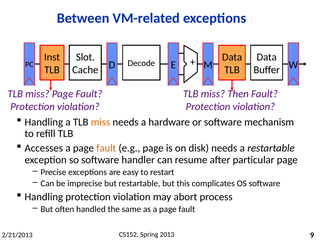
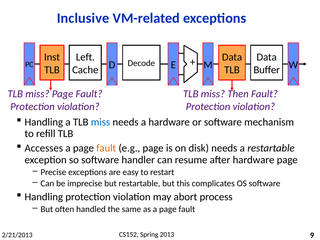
Between: Between -> Inclusive (83, 18)
Slot: Slot -> Left (85, 57)
miss colour: orange -> blue (101, 122)
after particular: particular -> hardware (254, 160)
